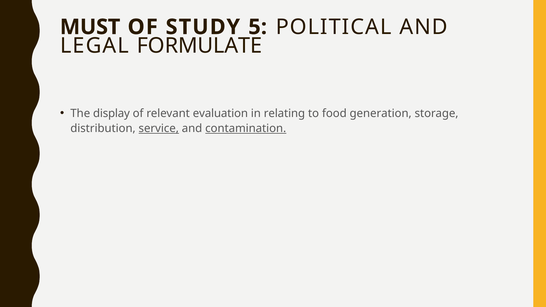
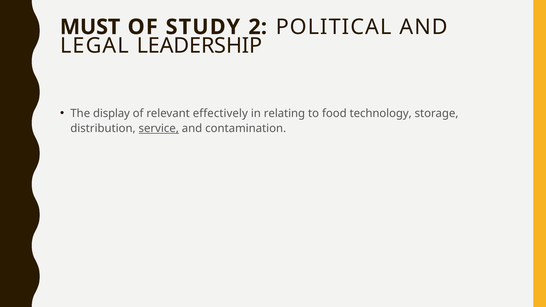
5: 5 -> 2 (258, 27)
FORMULATE: FORMULATE -> LEADERSHIP (199, 46)
evaluation: evaluation -> effectively (220, 113)
generation: generation -> technology (381, 113)
contamination underline: present -> none (246, 128)
